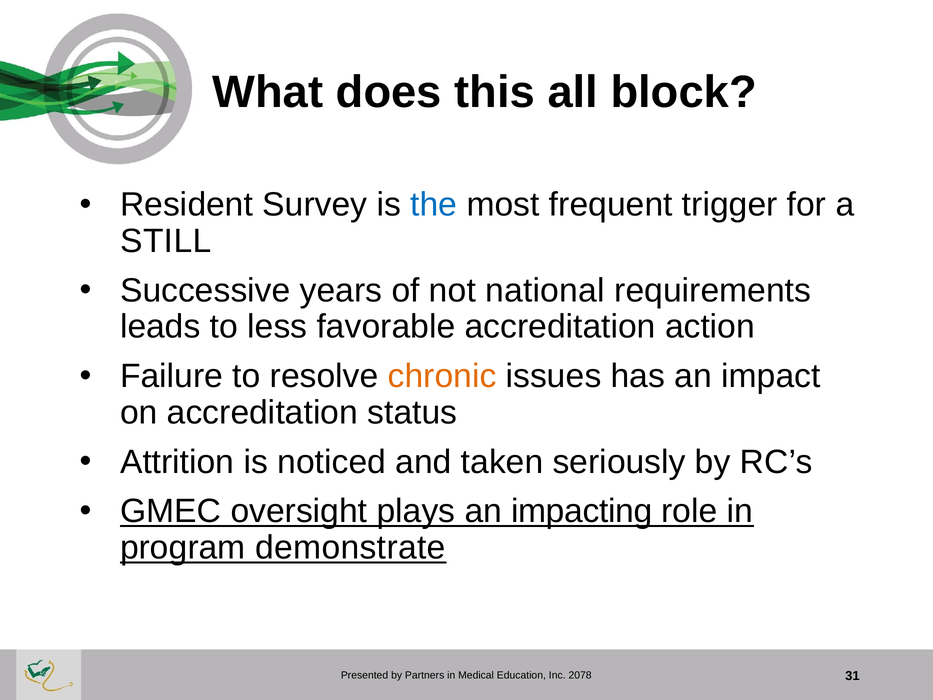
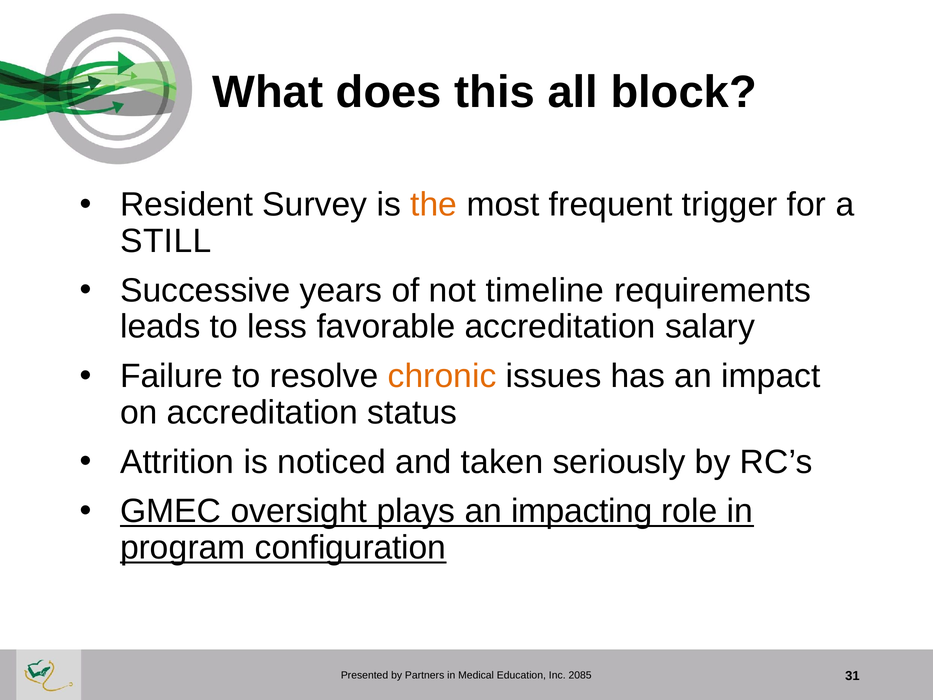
the colour: blue -> orange (434, 205)
national: national -> timeline (545, 290)
action: action -> salary (710, 327)
demonstrate: demonstrate -> configuration (351, 547)
2078: 2078 -> 2085 (580, 675)
